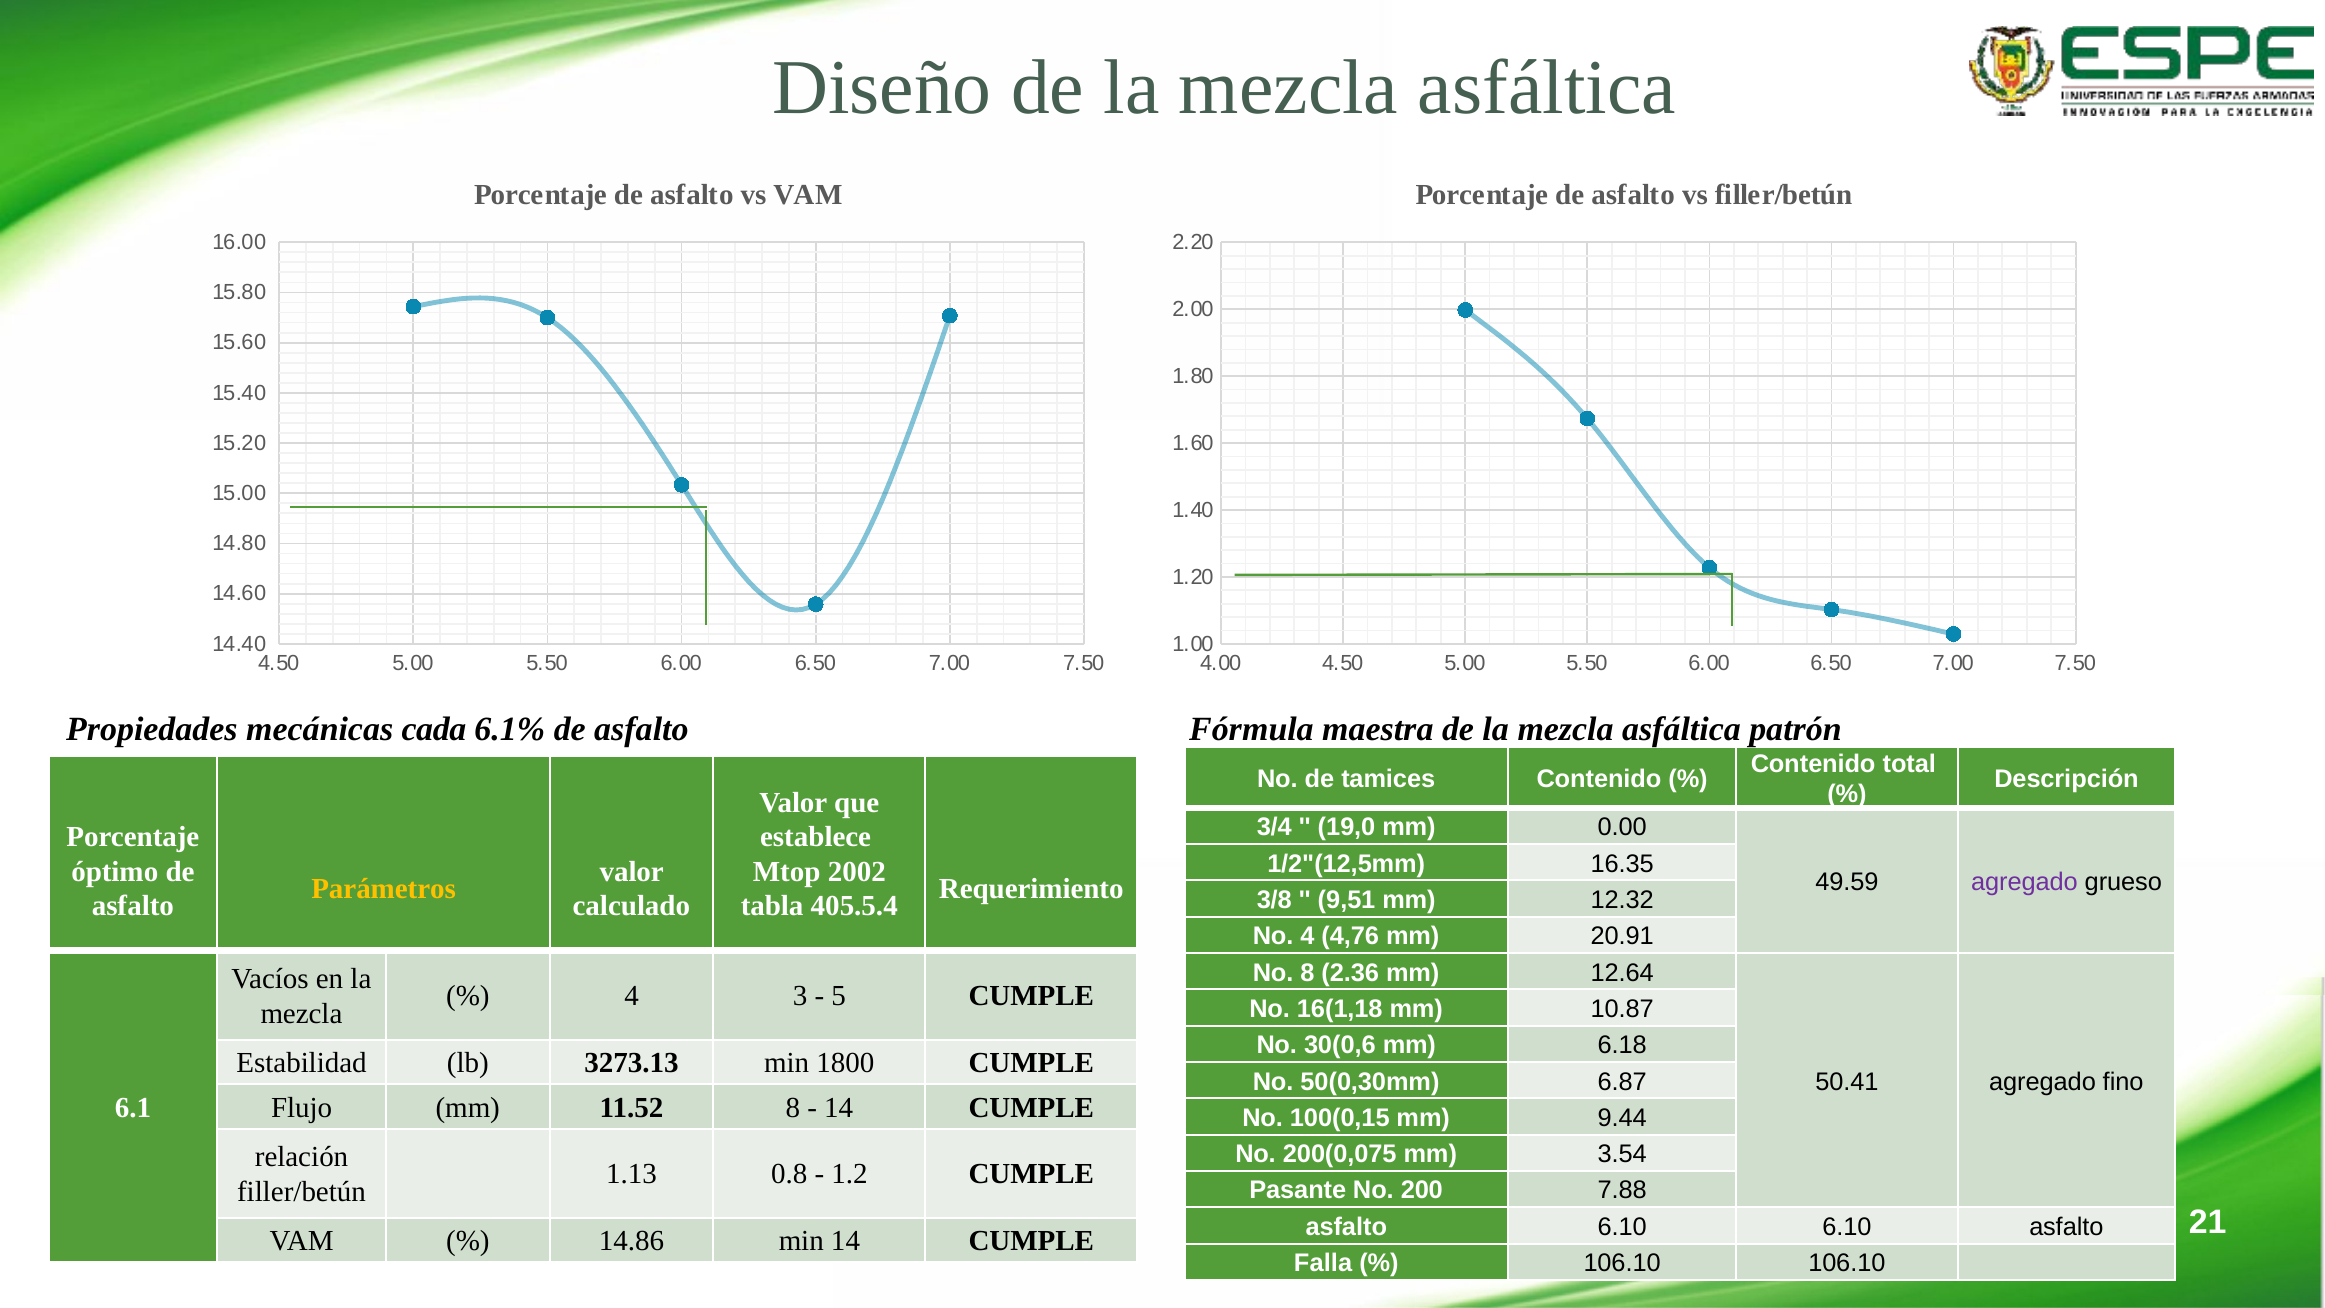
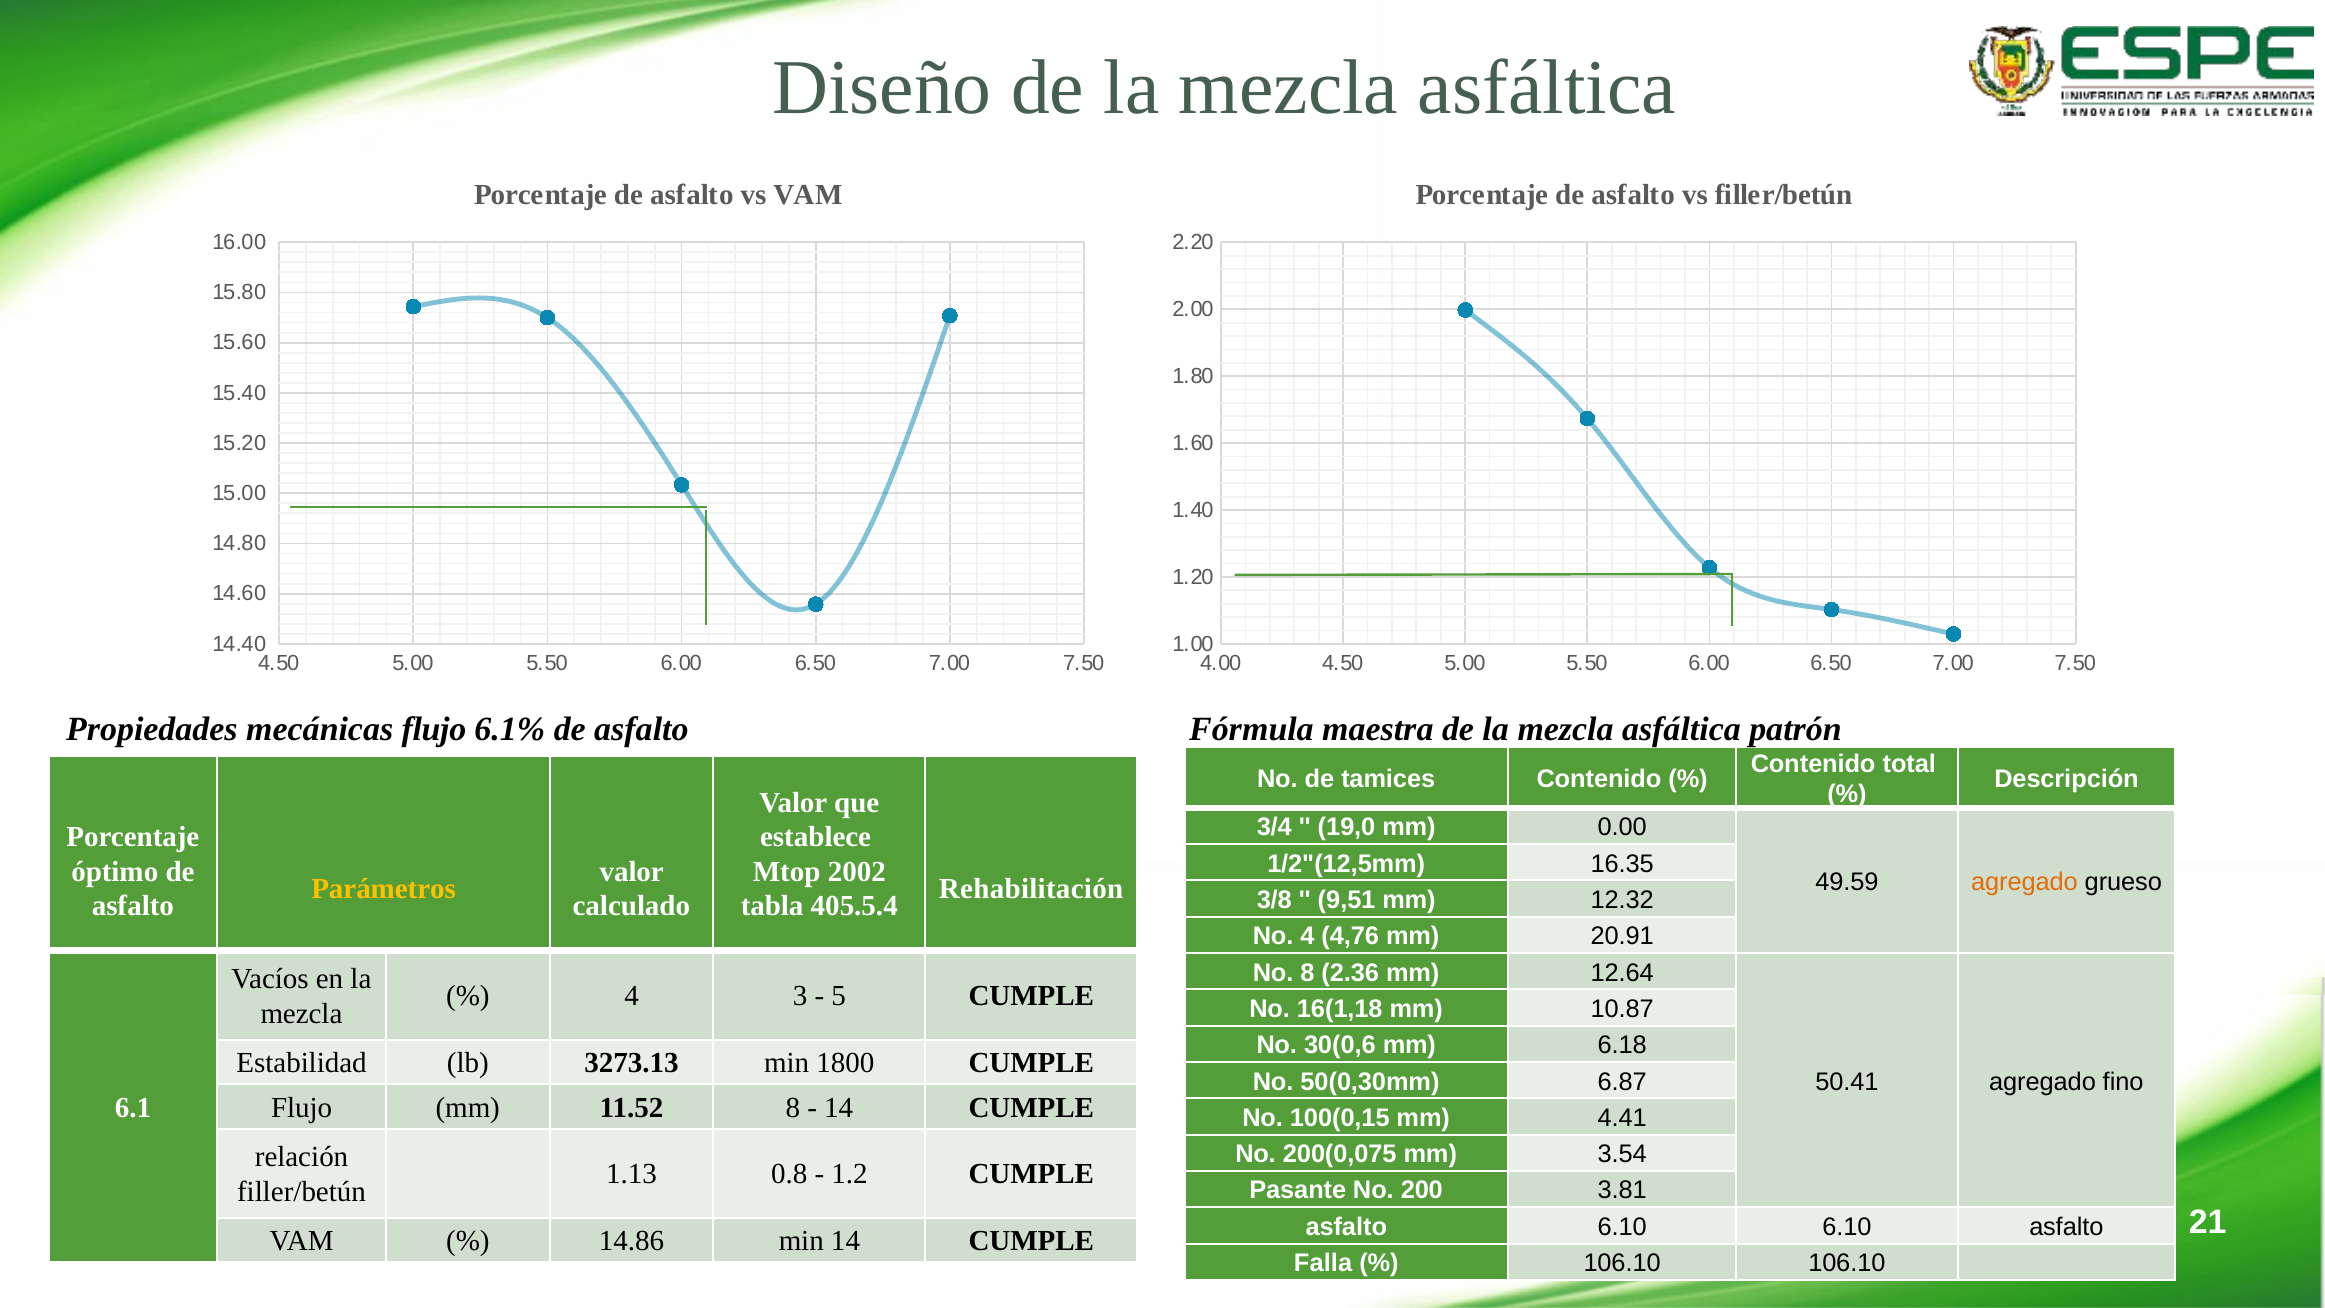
mecánicas cada: cada -> flujo (434, 729)
agregado colour: purple -> orange (2024, 882)
Requerimiento: Requerimiento -> Rehabilitación (1031, 889)
9.44: 9.44 -> 4.41 (1622, 1118)
7.88: 7.88 -> 3.81 (1622, 1190)
